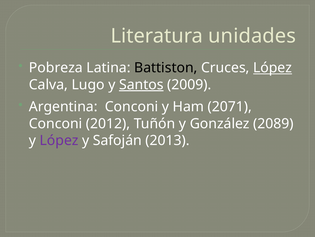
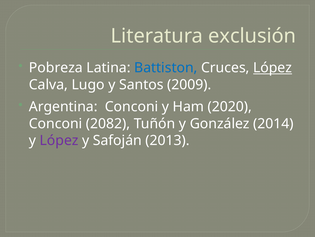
unidades: unidades -> exclusión (252, 36)
Battiston colour: black -> blue (166, 68)
Santos underline: present -> none (141, 84)
2071: 2071 -> 2020 (230, 106)
2012: 2012 -> 2082 (108, 123)
2089: 2089 -> 2014 (273, 123)
